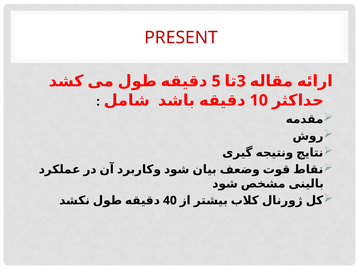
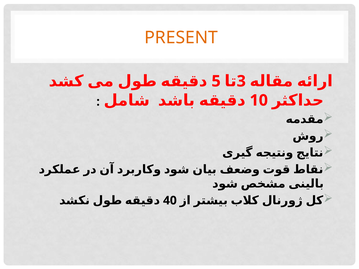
PRESENT colour: red -> orange (181, 38)
